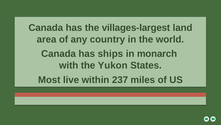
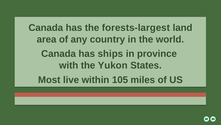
villages-largest: villages-largest -> forests-largest (136, 28)
monarch: monarch -> province (157, 54)
237: 237 -> 105 (120, 79)
